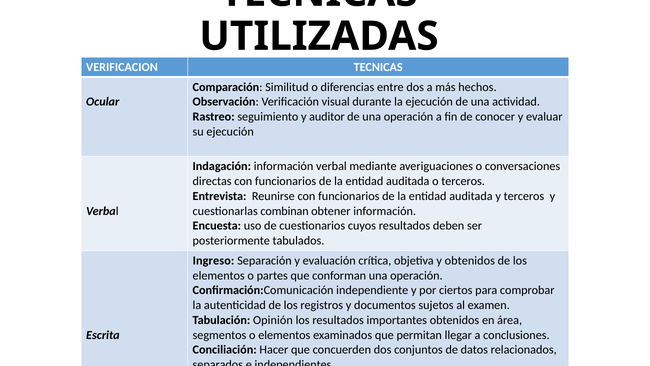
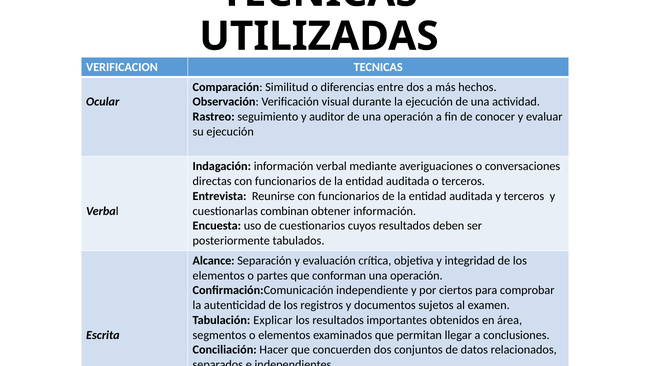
Ingreso: Ingreso -> Alcance (214, 260)
y obtenidos: obtenidos -> integridad (470, 260)
Opinión: Opinión -> Explicar (273, 320)
